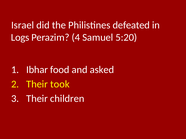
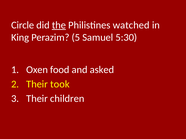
Israel: Israel -> Circle (23, 25)
the underline: none -> present (59, 25)
defeated: defeated -> watched (131, 25)
Logs: Logs -> King (20, 38)
4: 4 -> 5 (76, 38)
5:20: 5:20 -> 5:30 (126, 38)
Ibhar: Ibhar -> Oxen (37, 70)
